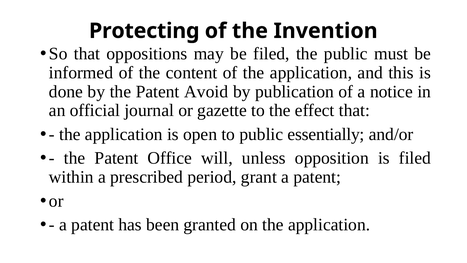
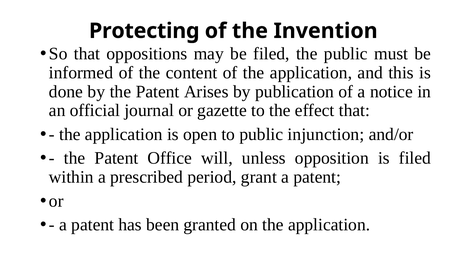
Avoid: Avoid -> Arises (206, 91)
essentially: essentially -> injunction (326, 134)
